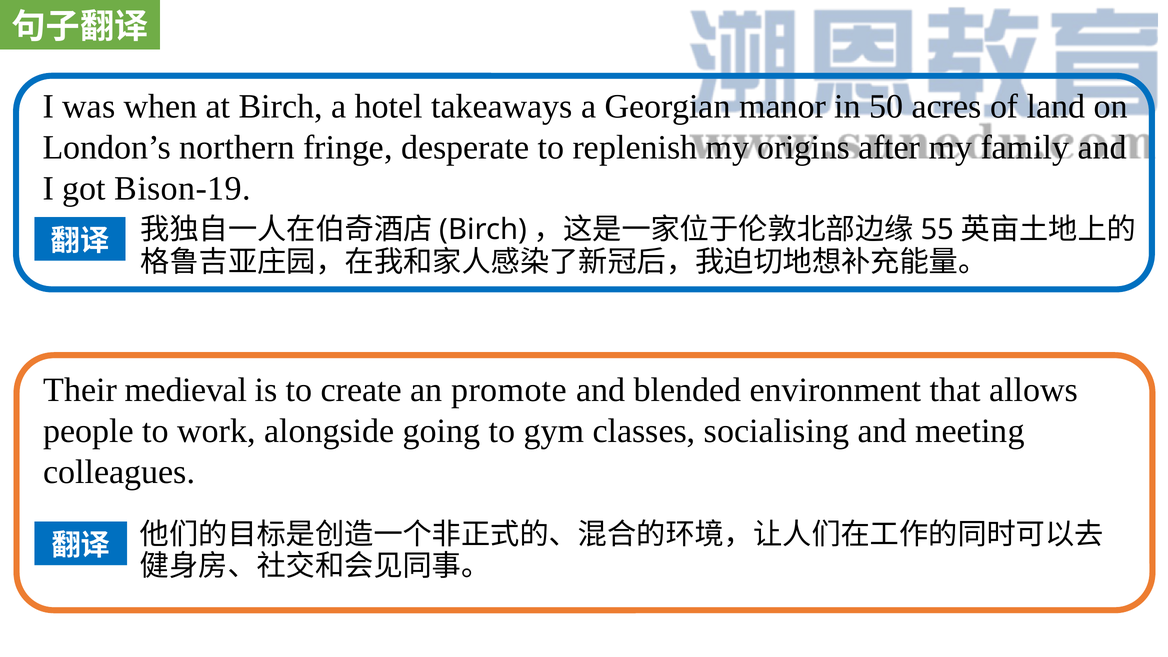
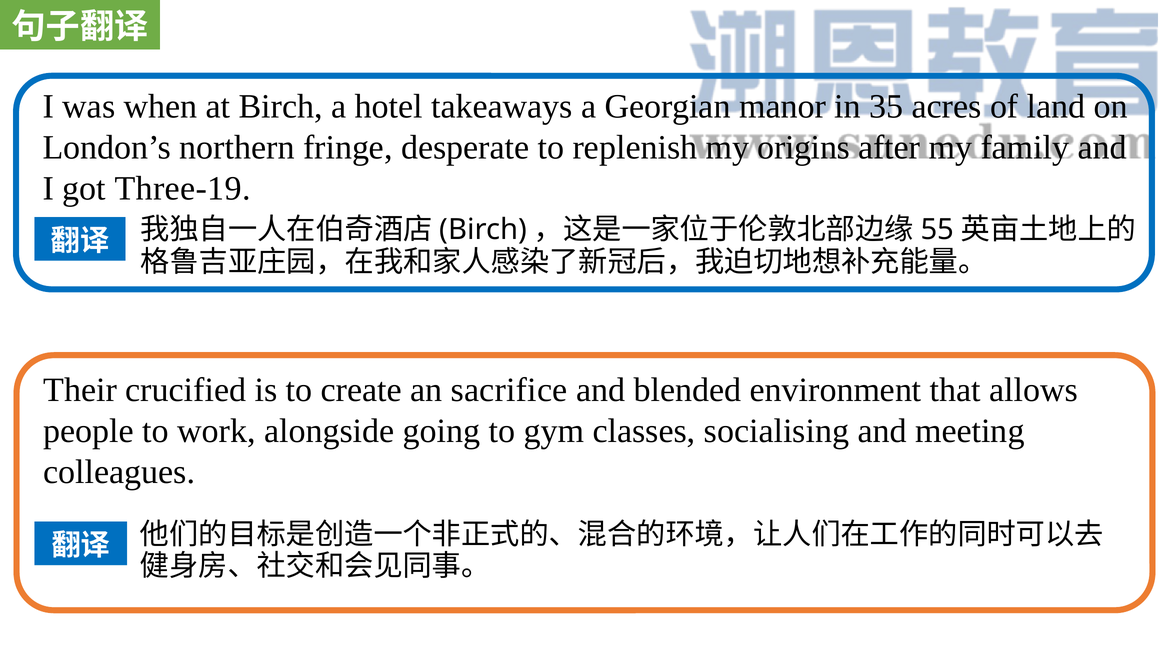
50: 50 -> 35 (886, 107)
Bison-19: Bison-19 -> Three-19 (183, 189)
medieval: medieval -> crucified (186, 390)
promote: promote -> sacrifice (509, 390)
